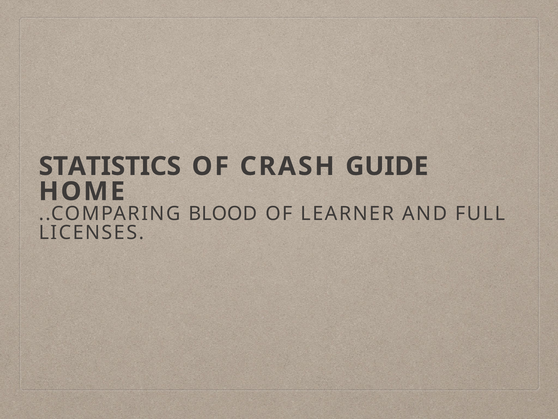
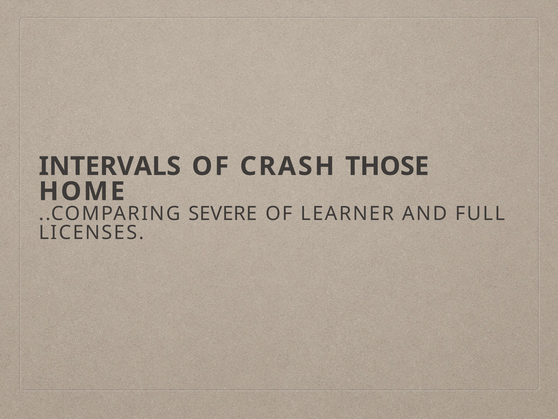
STATISTICS: STATISTICS -> INTERVALS (110, 166)
GUIDE: GUIDE -> THOSE (387, 166)
BLOOD: BLOOD -> SEVERE (223, 213)
